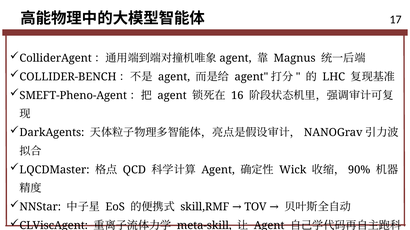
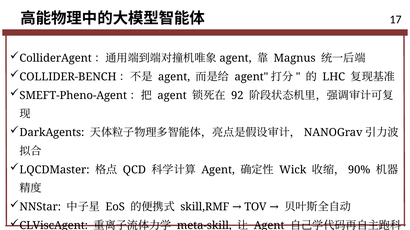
16: 16 -> 92 (237, 96)
